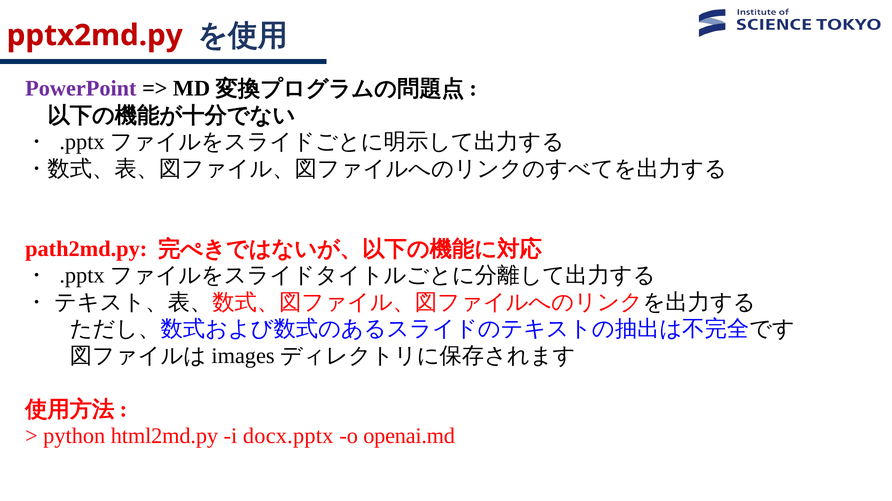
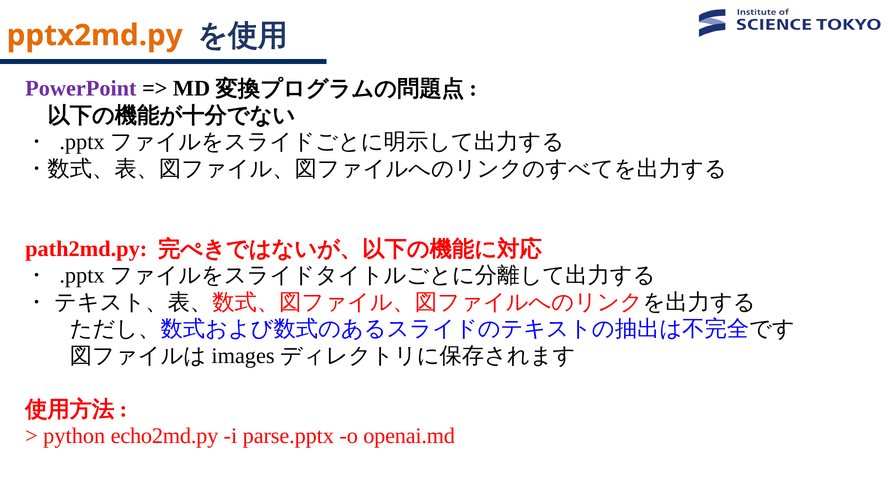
pptx2md.py colour: red -> orange (95, 35)
html2md.py: html2md.py -> echo2md.py (165, 437)
docx.pptx: docx.pptx -> parse.pptx (288, 437)
